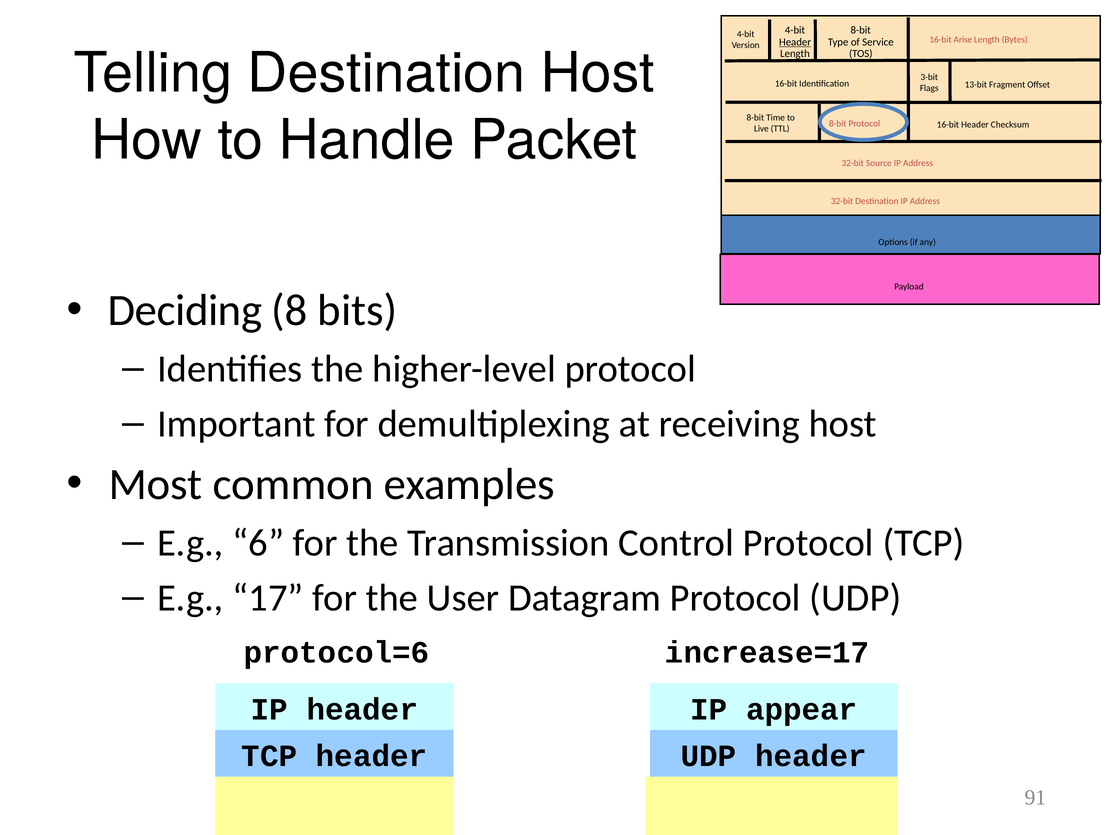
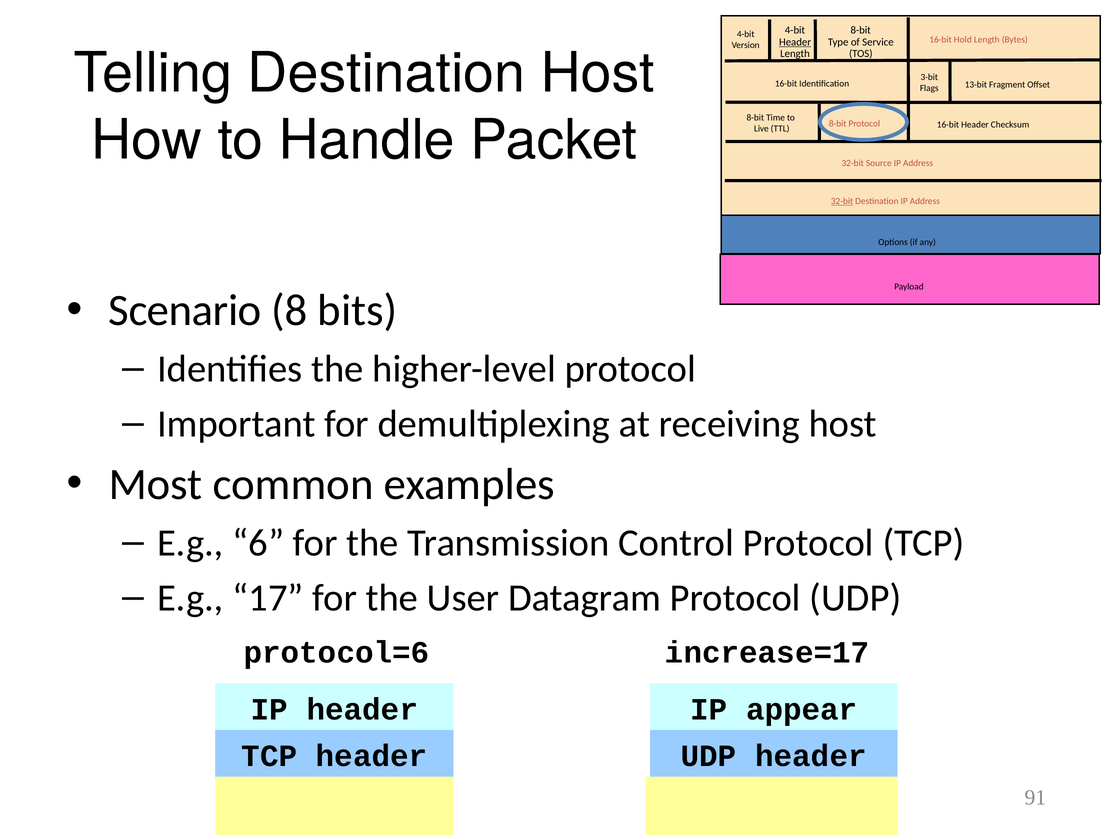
Arise: Arise -> Hold (963, 40)
32-bit underline: none -> present (842, 201)
Deciding: Deciding -> Scenario (185, 311)
